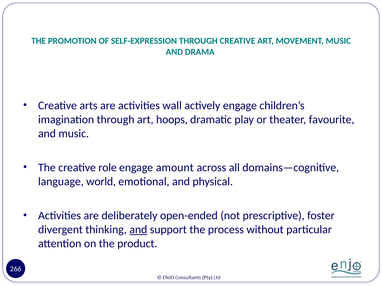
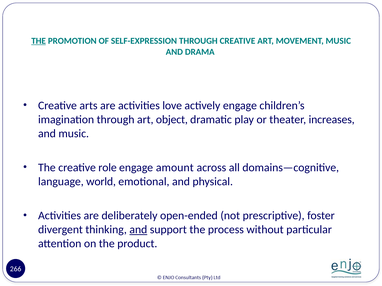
THE underline: none -> present (39, 41)
wall: wall -> love (172, 106)
hoops: hoops -> object (172, 120)
favourite: favourite -> increases (332, 120)
